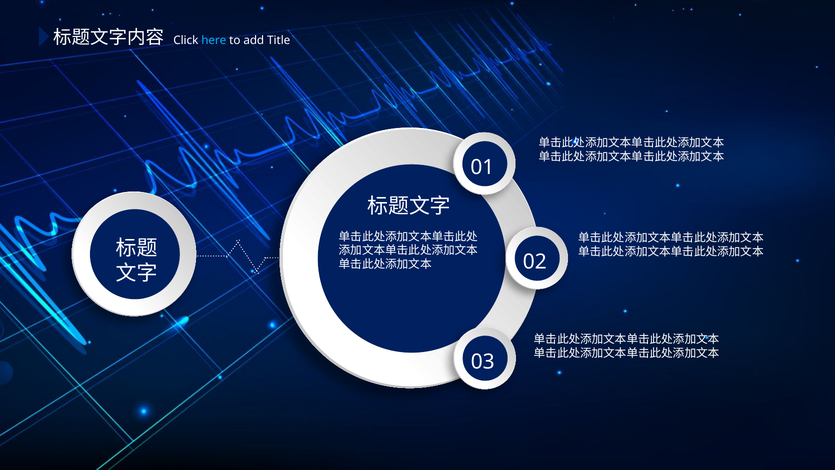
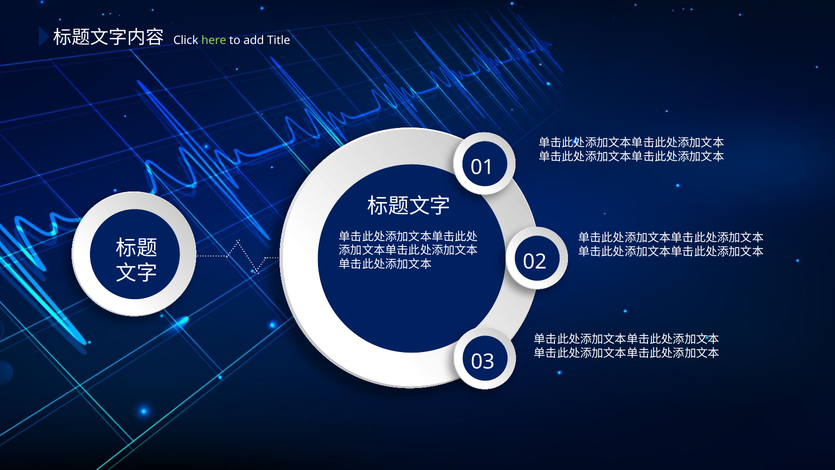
here colour: light blue -> light green (214, 40)
